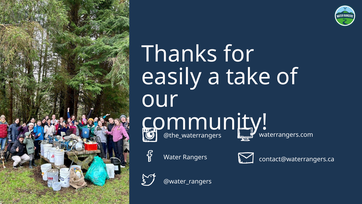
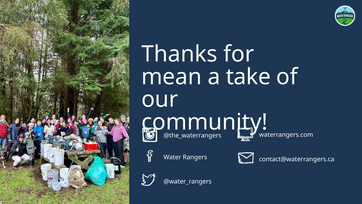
easily: easily -> mean (172, 77)
